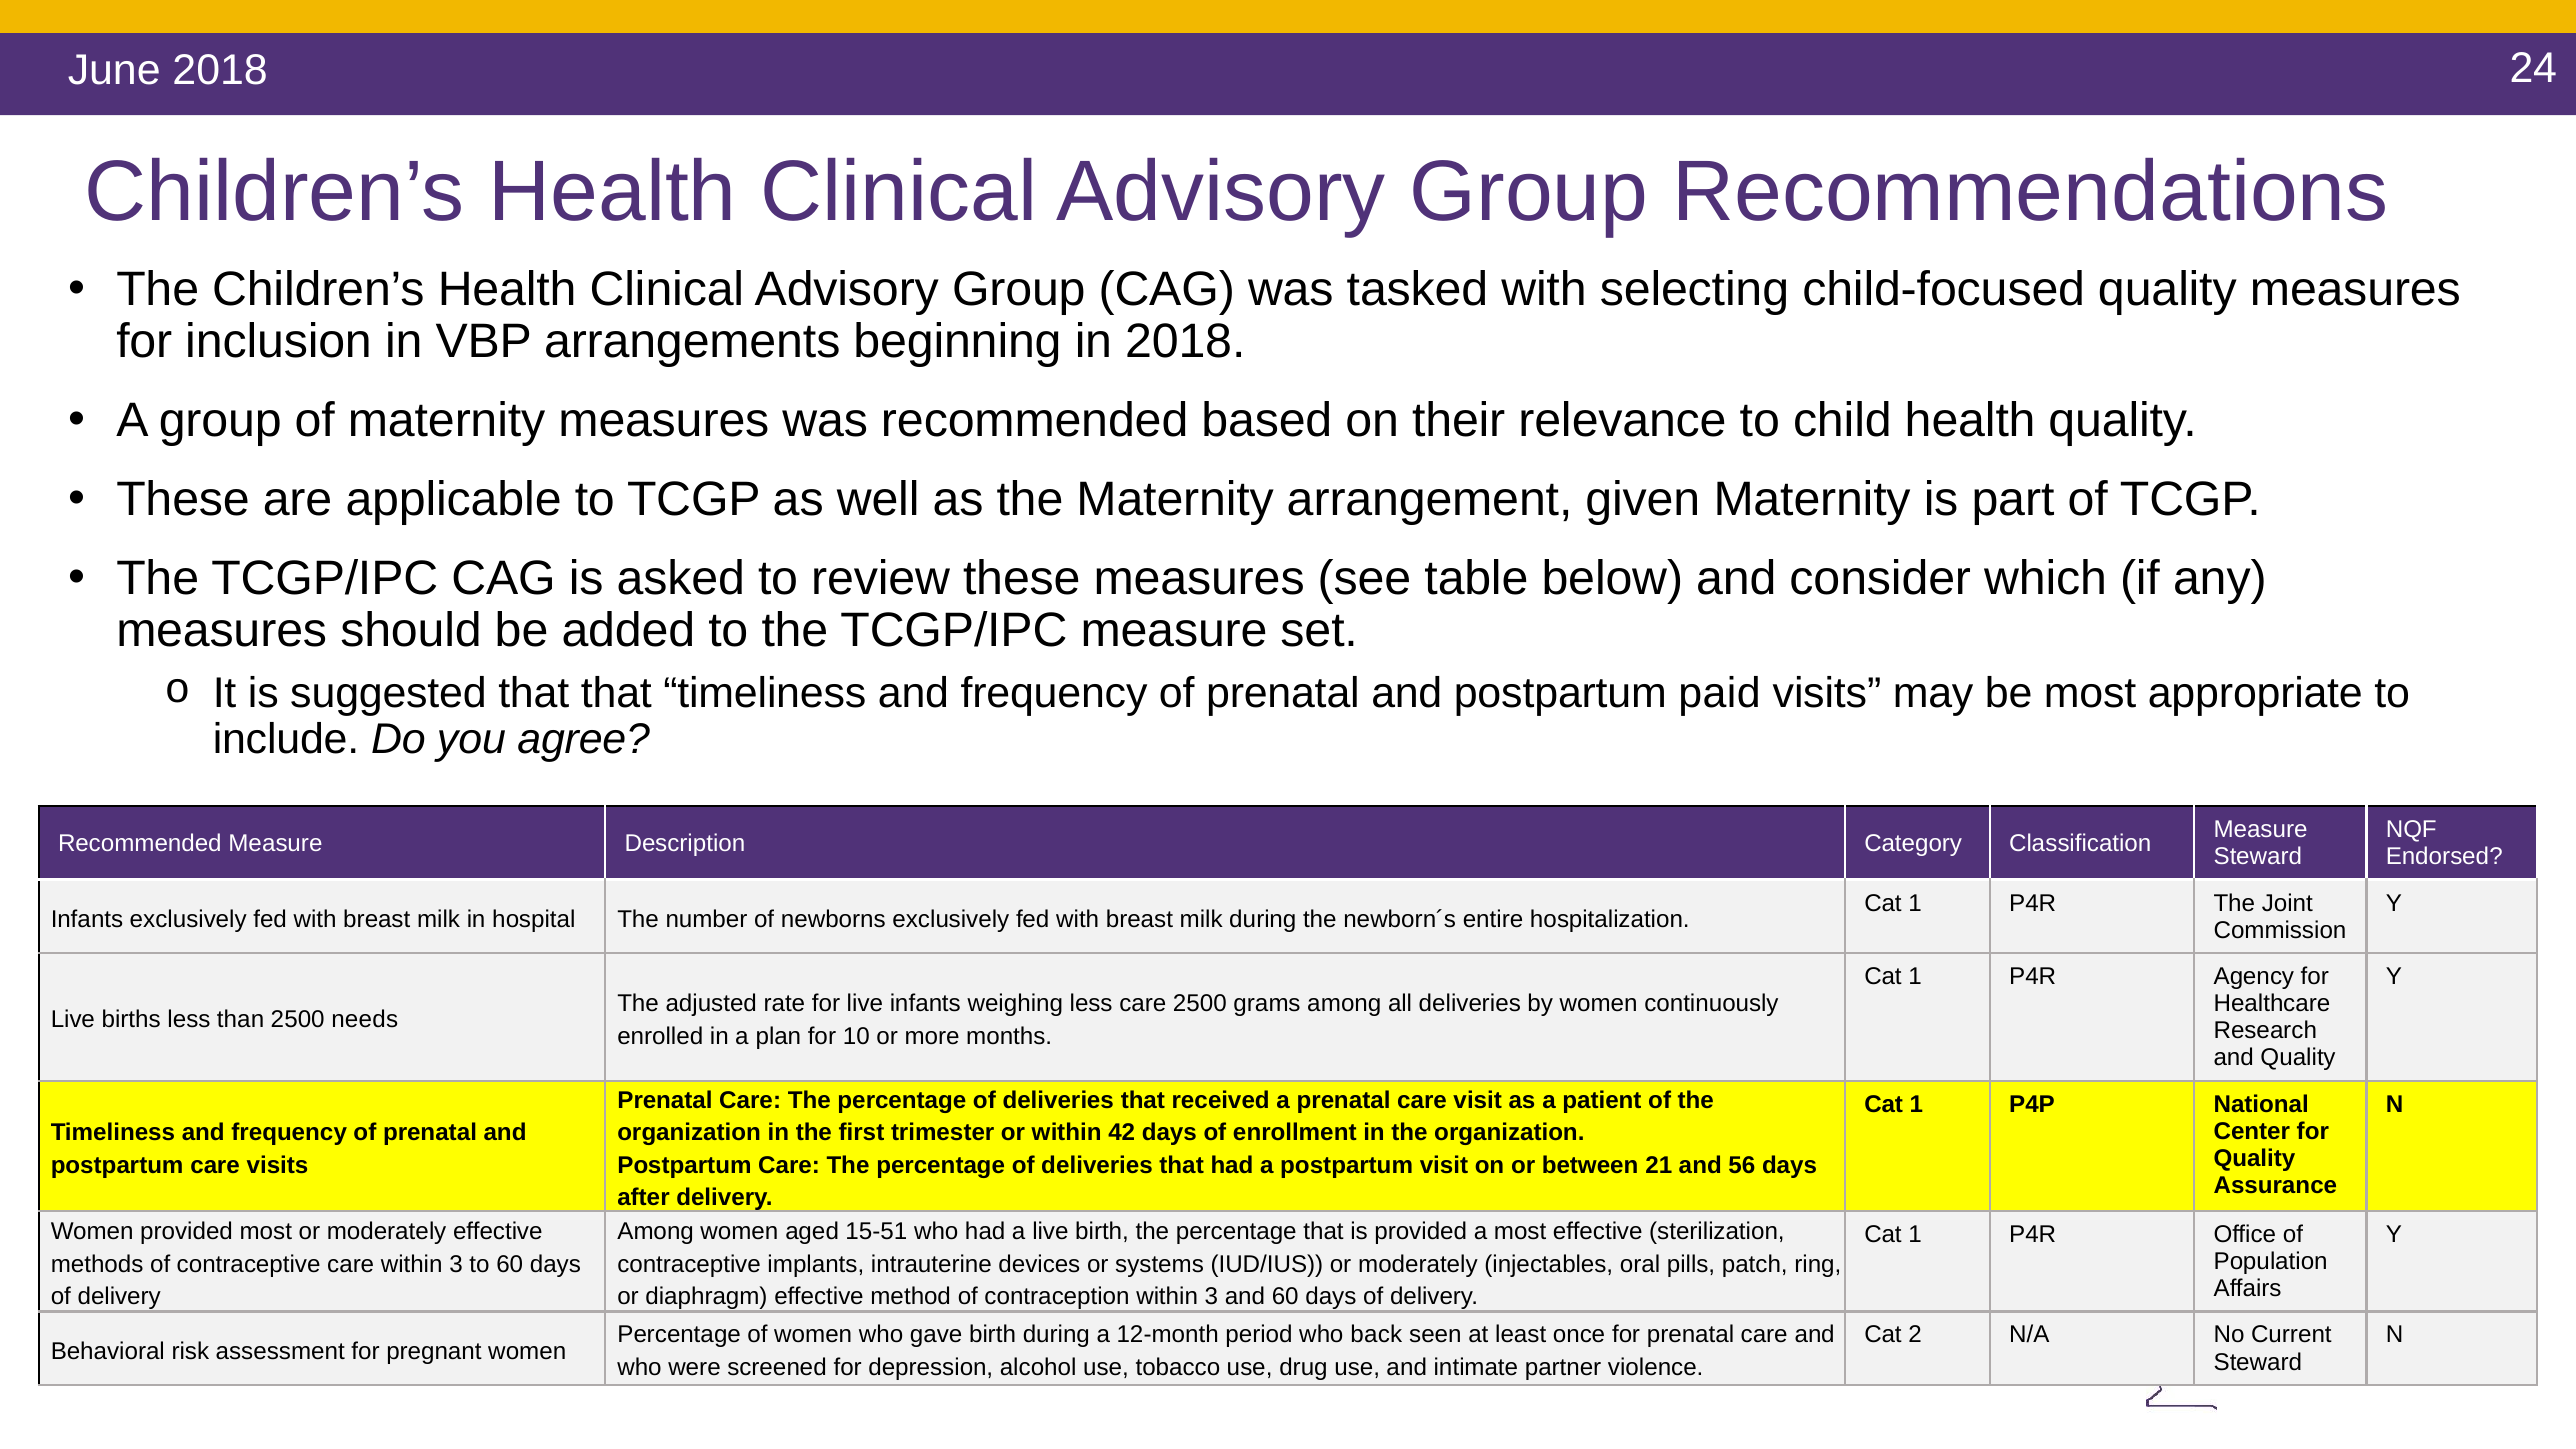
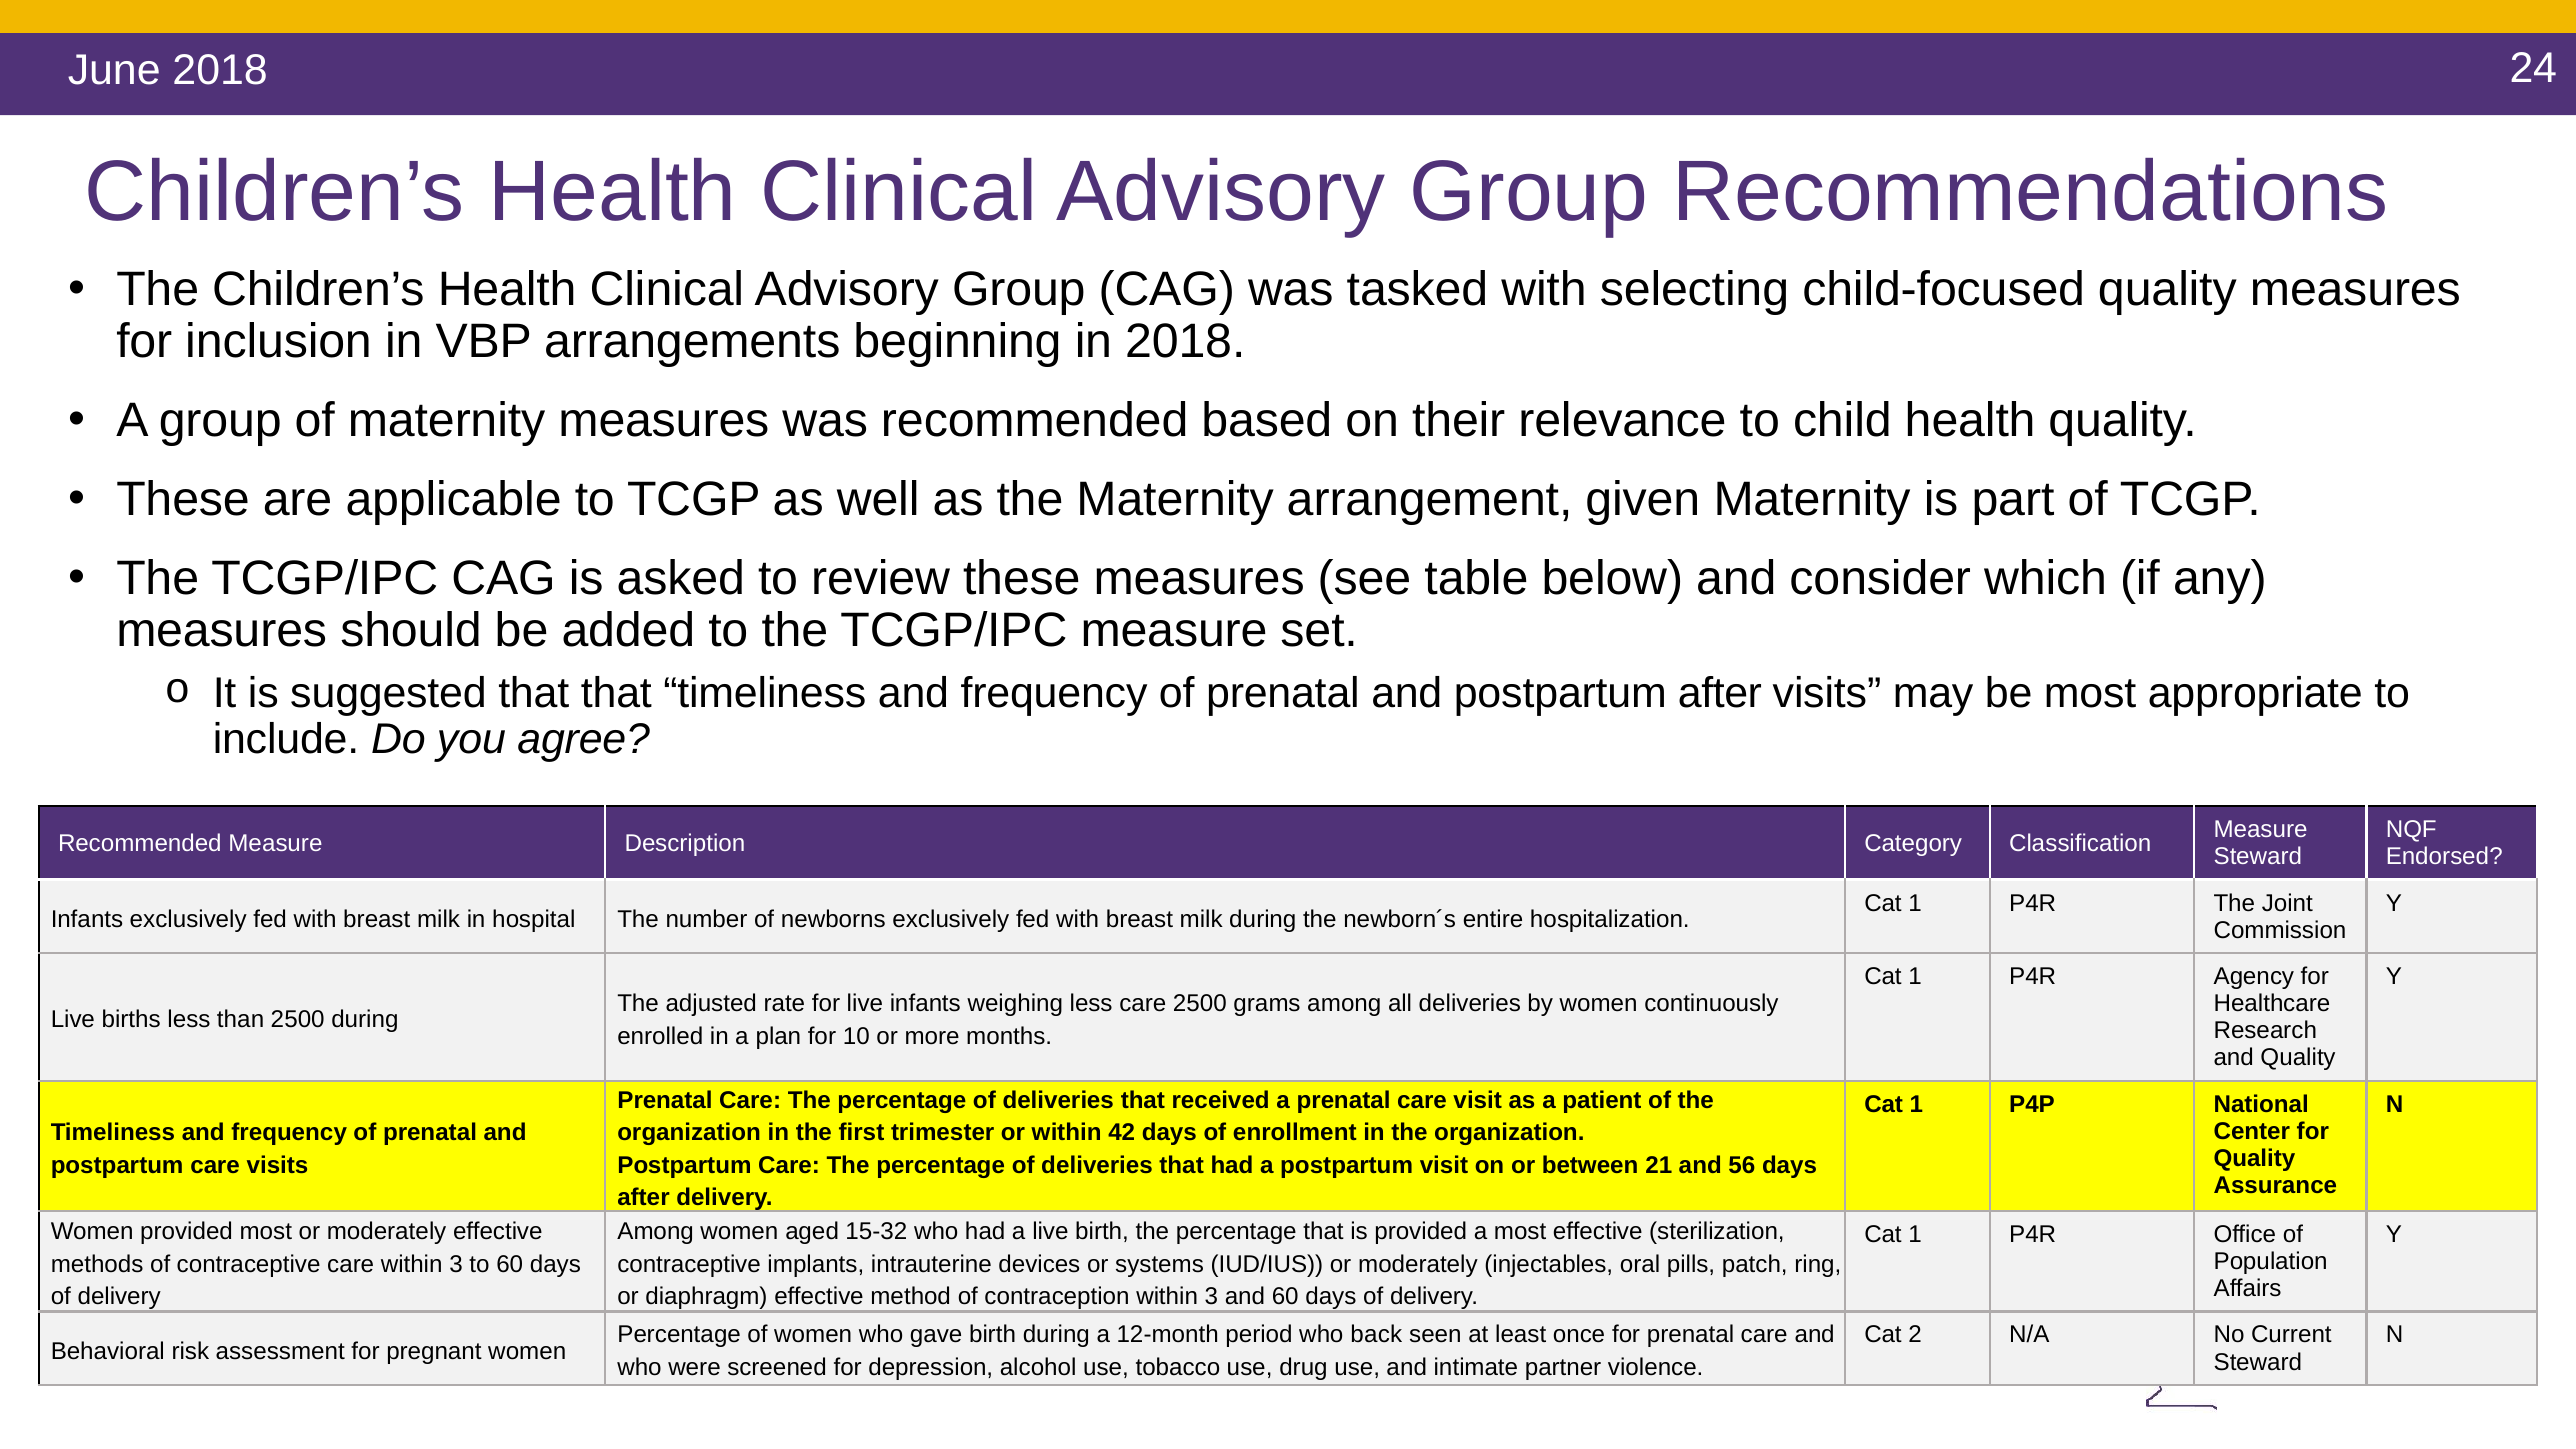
postpartum paid: paid -> after (1720, 693)
2500 needs: needs -> during (365, 1020)
15-51: 15-51 -> 15-32 (876, 1232)
